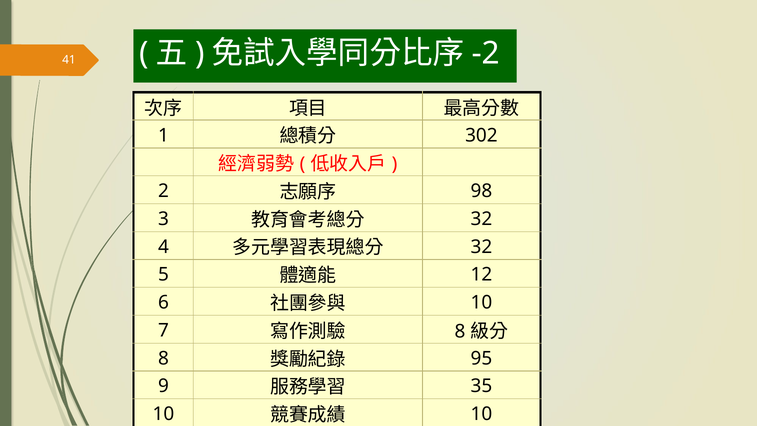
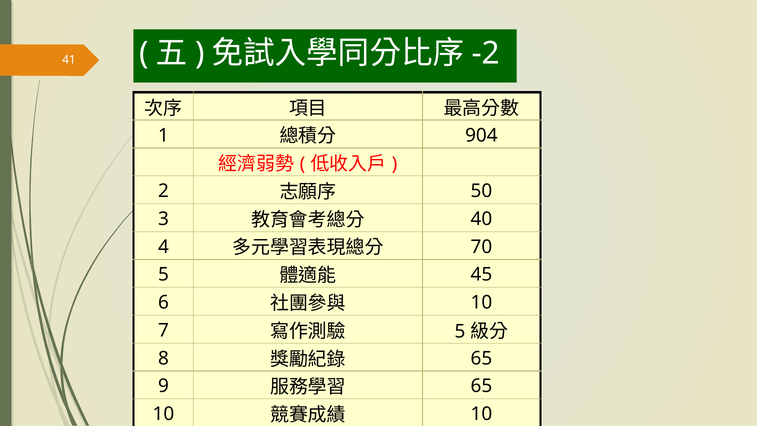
302: 302 -> 904 (481, 135)
98: 98 -> 50 (481, 191)
32: 32 -> 40 (481, 219)
32: 32 -> 70 (481, 247)
12: 12 -> 45 (481, 275)
8: 8 -> 5 (460, 331)
95: 95 -> 65 (481, 358)
35: 35 -> 65 (481, 386)
